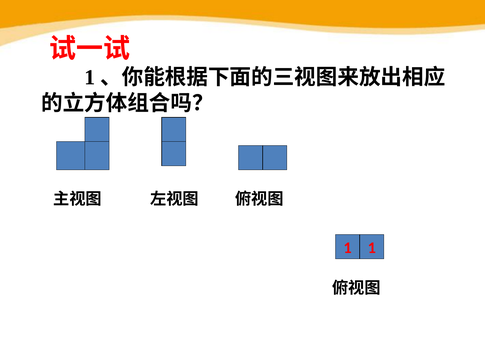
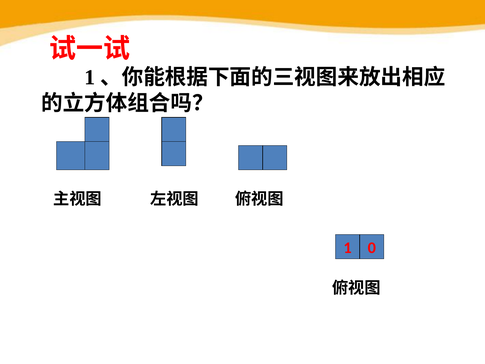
1 1: 1 -> 0 (372, 248)
